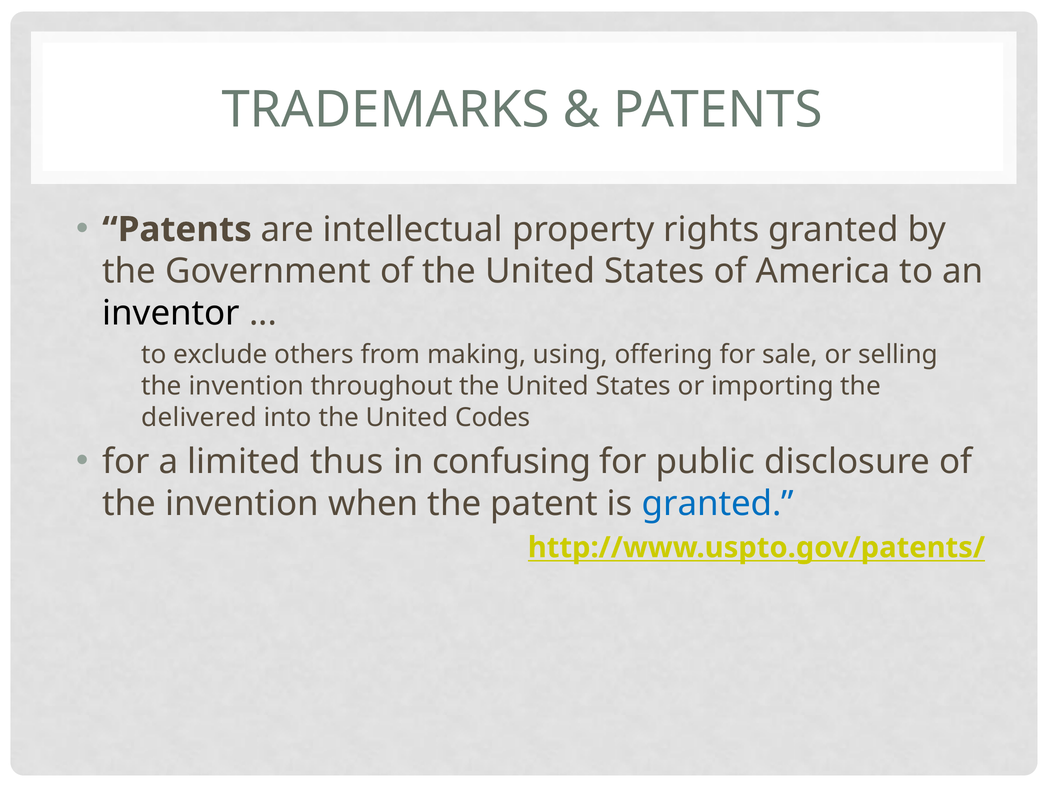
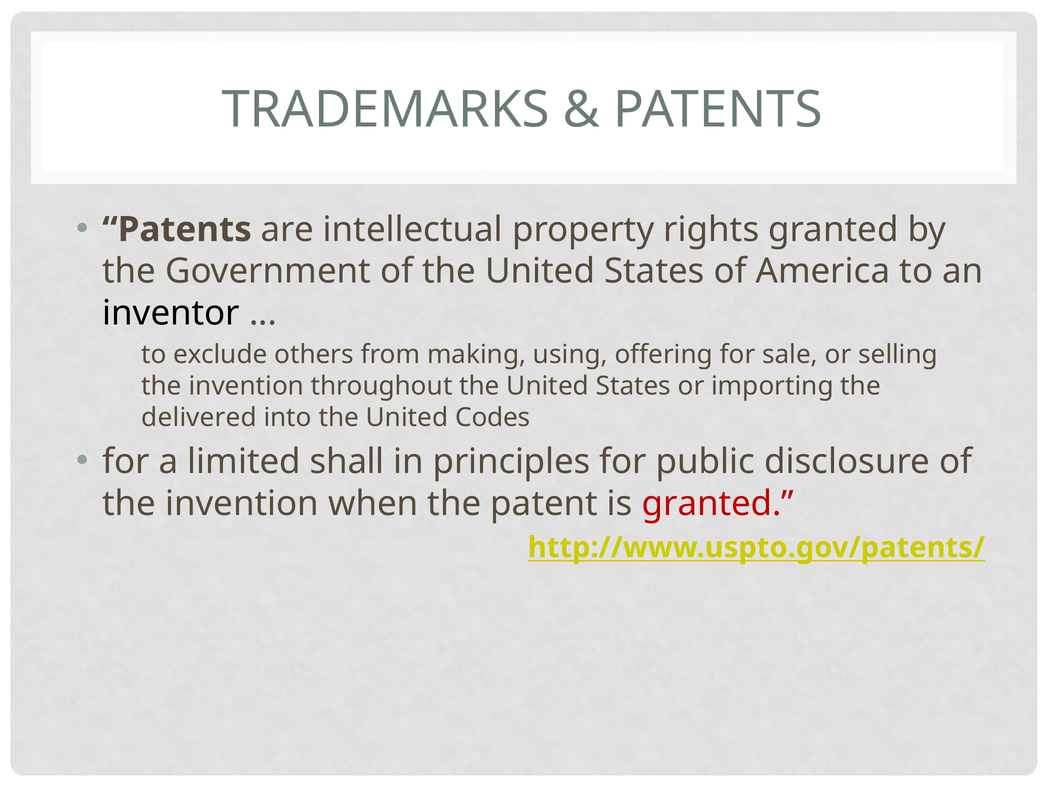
thus: thus -> shall (347, 462)
confusing: confusing -> principles (512, 462)
granted colour: blue -> red (718, 504)
